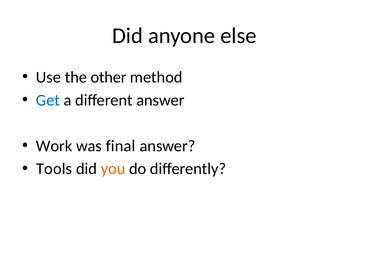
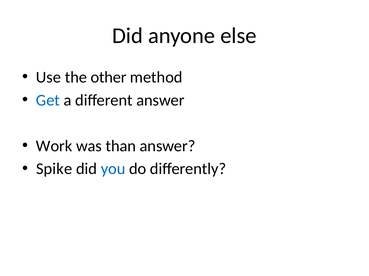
final: final -> than (121, 146)
Tools: Tools -> Spike (54, 169)
you colour: orange -> blue (113, 169)
